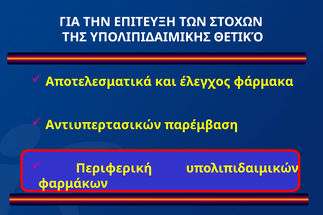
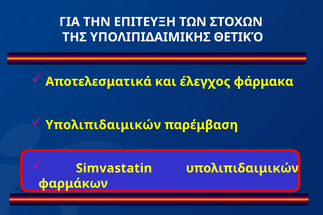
Αντιυπερτασικών: Αντιυπερτασικών -> Υπολιπιδαιμικών (103, 125)
Περιφερική: Περιφερική -> Simvastatin (114, 168)
